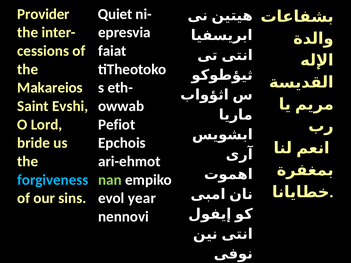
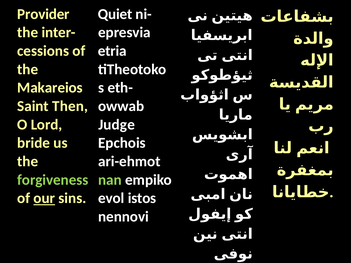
faiat: faiat -> etria (112, 51)
Evshi: Evshi -> Then (70, 106)
Pefiot: Pefiot -> Judge (117, 125)
forgiveness colour: light blue -> light green (53, 180)
our underline: none -> present (44, 198)
year: year -> istos (142, 198)
